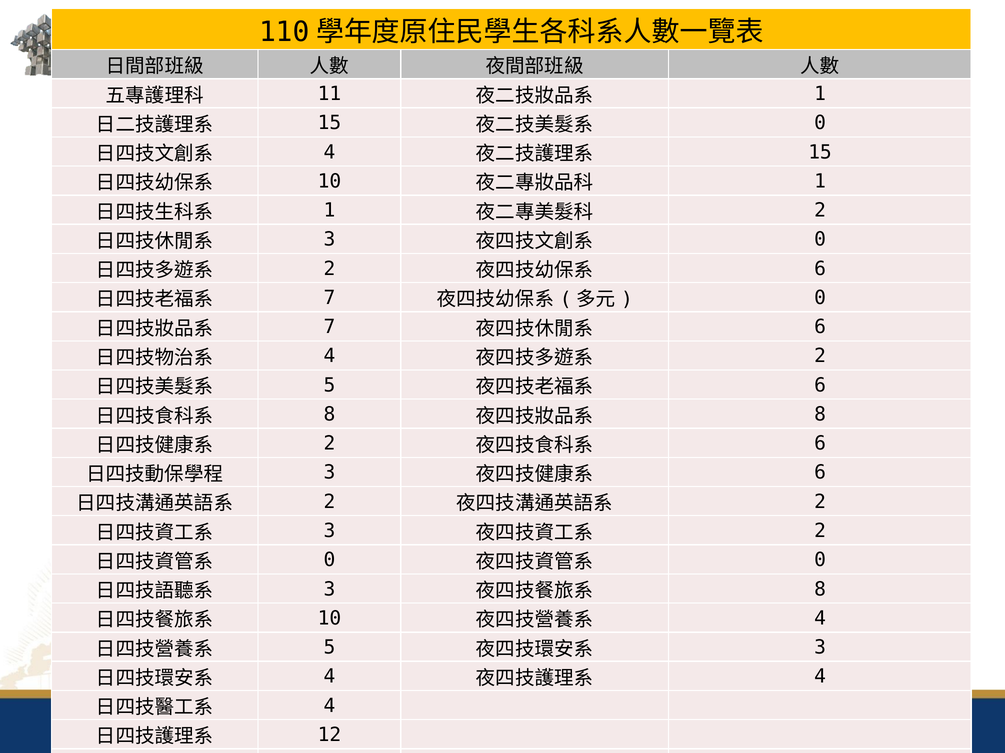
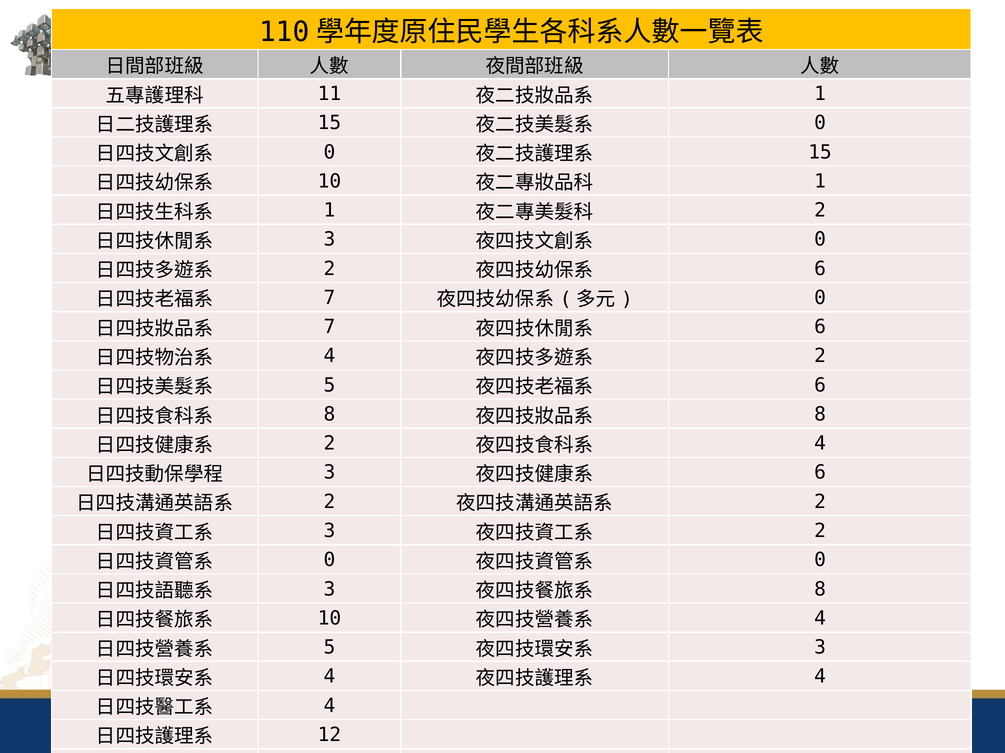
4: 4 -> 0 (329, 152)
6: 6 -> 4 (820, 444)
